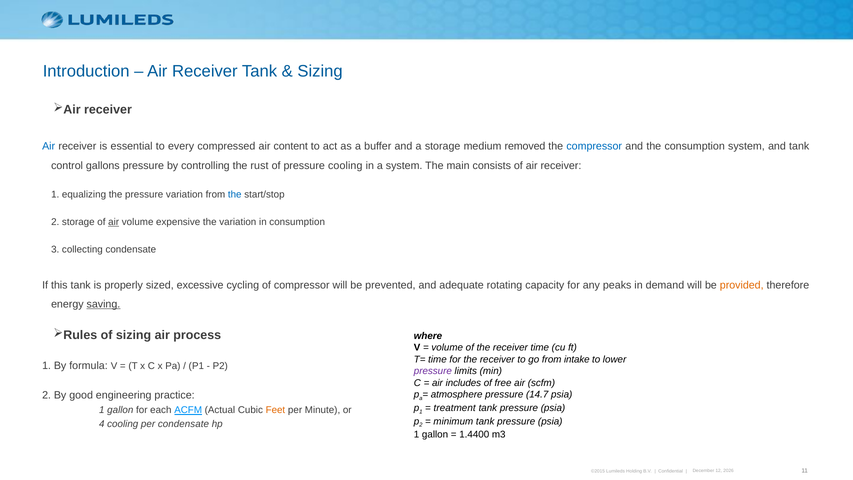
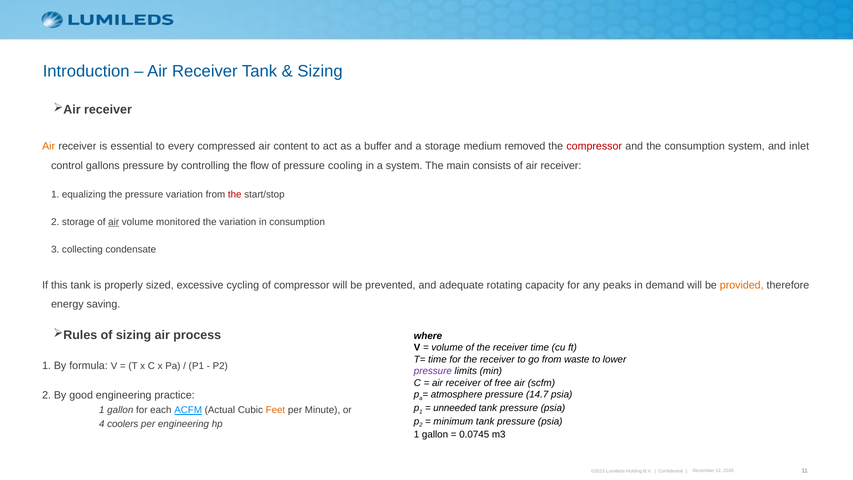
Air colour: blue -> orange (49, 146)
compressor colour: blue -> red (594, 146)
and tank: tank -> inlet (799, 146)
rust: rust -> flow (260, 166)
the colour: blue -> red (235, 195)
expensive: expensive -> monitored (178, 222)
saving underline: present -> none (103, 304)
intake: intake -> waste (577, 359)
includes: includes -> receiver (463, 383)
treatment: treatment -> unneeded (455, 408)
4 cooling: cooling -> coolers (123, 424)
per condensate: condensate -> engineering (183, 424)
1.4400: 1.4400 -> 0.0745 (474, 434)
